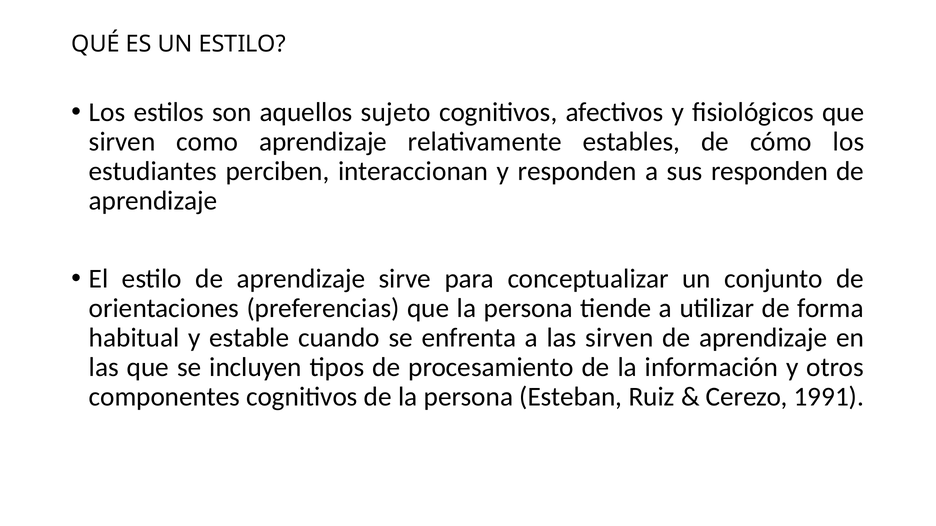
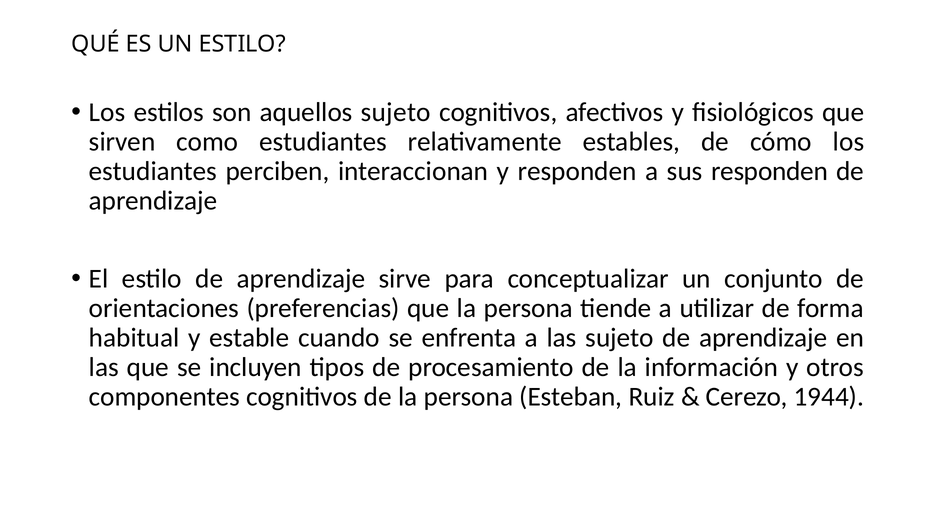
como aprendizaje: aprendizaje -> estudiantes (323, 142)
las sirven: sirven -> sujeto (620, 338)
1991: 1991 -> 1944 (829, 397)
